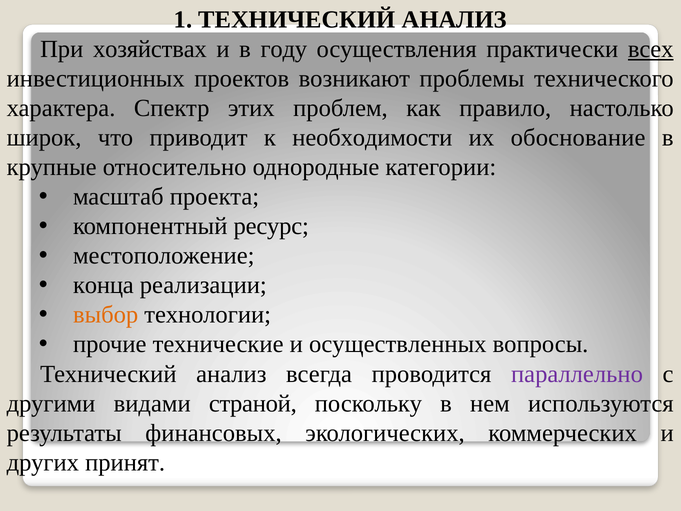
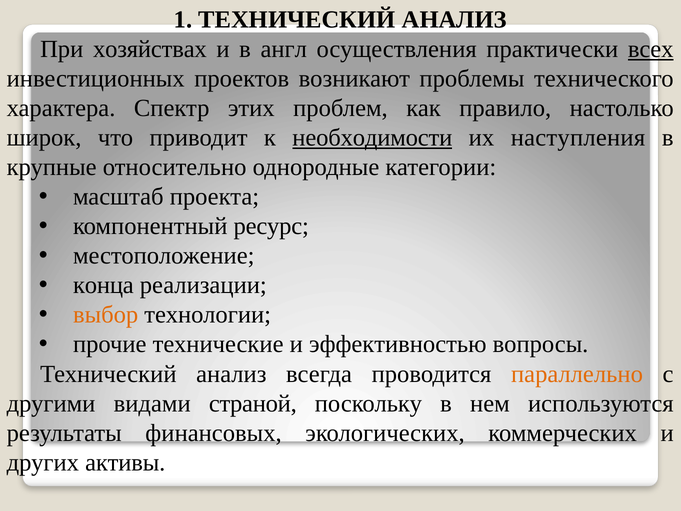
году: году -> англ (284, 49)
необходимости underline: none -> present (372, 138)
обоснование: обоснование -> наступления (578, 138)
осуществленных: осуществленных -> эффективностью (398, 344)
параллельно colour: purple -> orange (577, 374)
принят: принят -> активы (125, 462)
